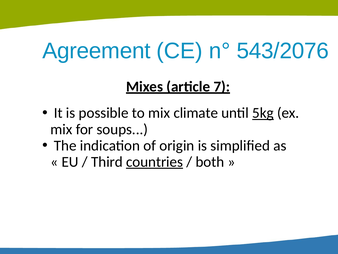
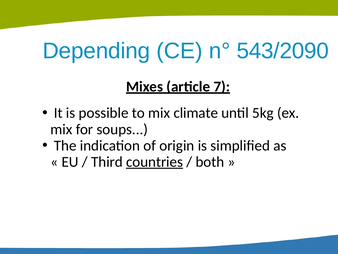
Agreement: Agreement -> Depending (96, 51)
543/2076: 543/2076 -> 543/2090 (283, 51)
5kg underline: present -> none (263, 113)
